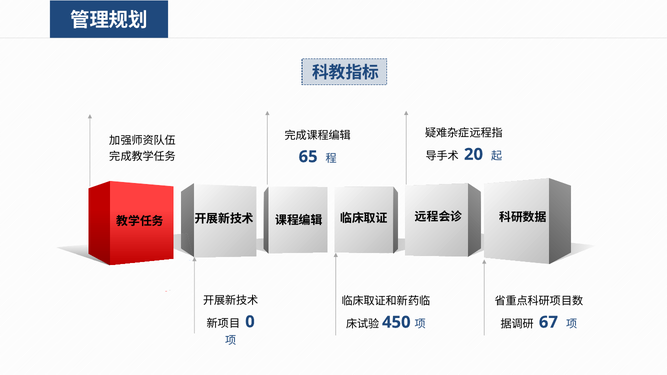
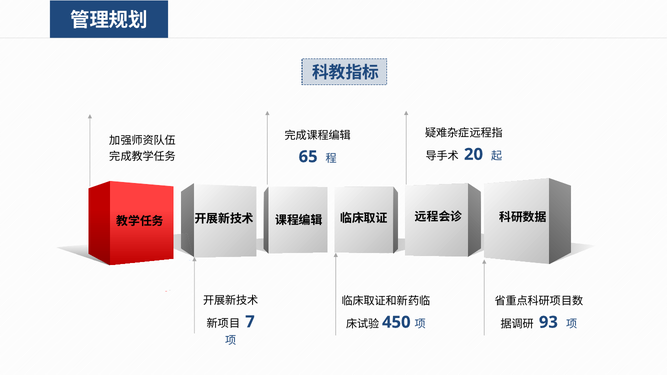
0: 0 -> 7 (250, 322)
67: 67 -> 93 (548, 322)
